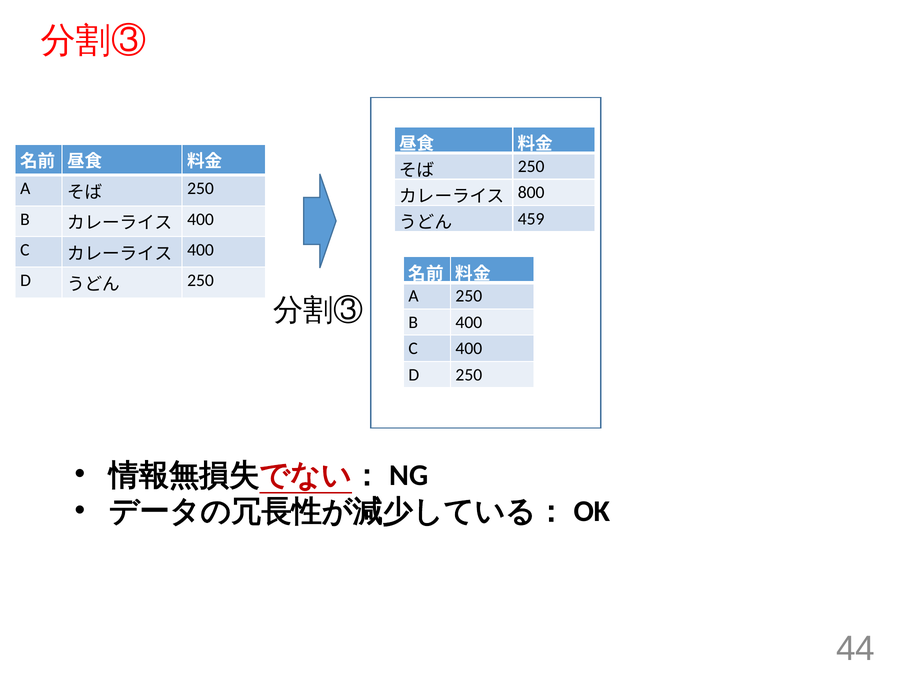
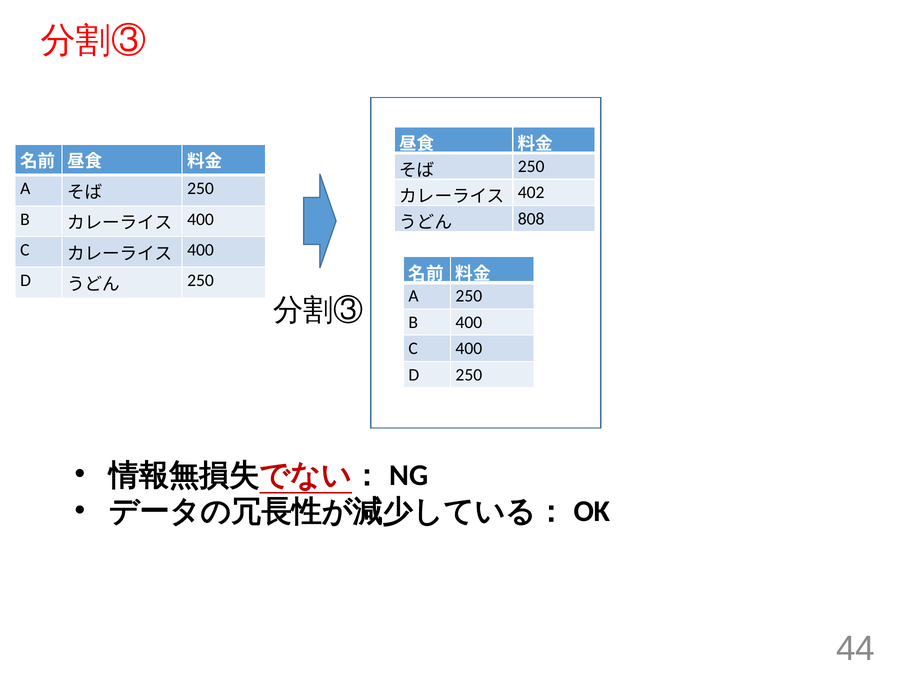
800: 800 -> 402 (531, 193)
459: 459 -> 808 (531, 219)
